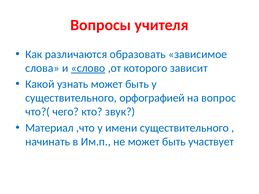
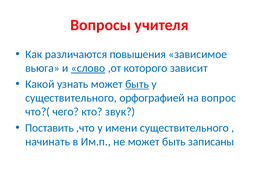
образовать: образовать -> повышения (138, 54)
слова: слова -> вьюга (42, 68)
быть underline: none -> present (137, 84)
Материал: Материал -> Поставить (49, 128)
участвует: участвует -> записаны (211, 142)
